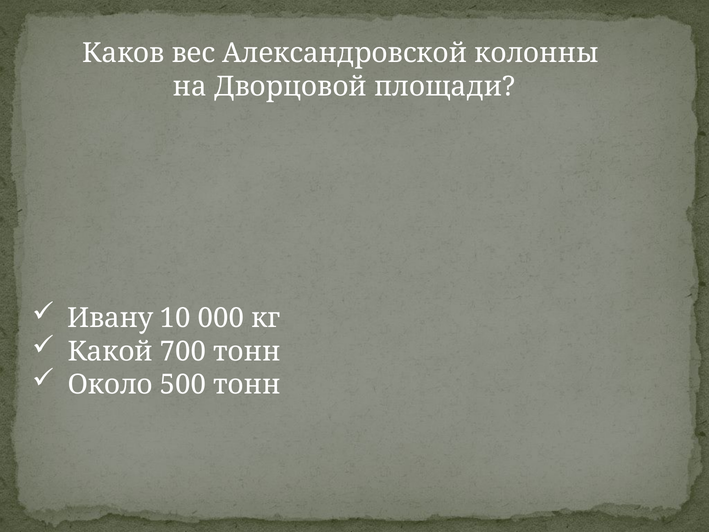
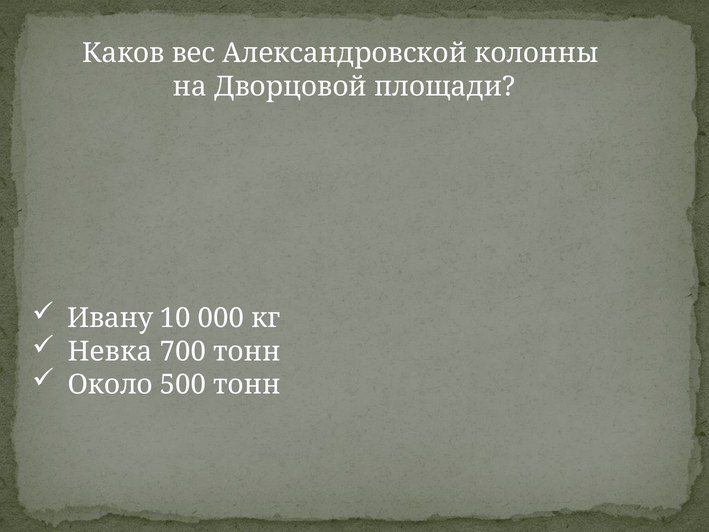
Какой: Какой -> Невка (110, 351)
